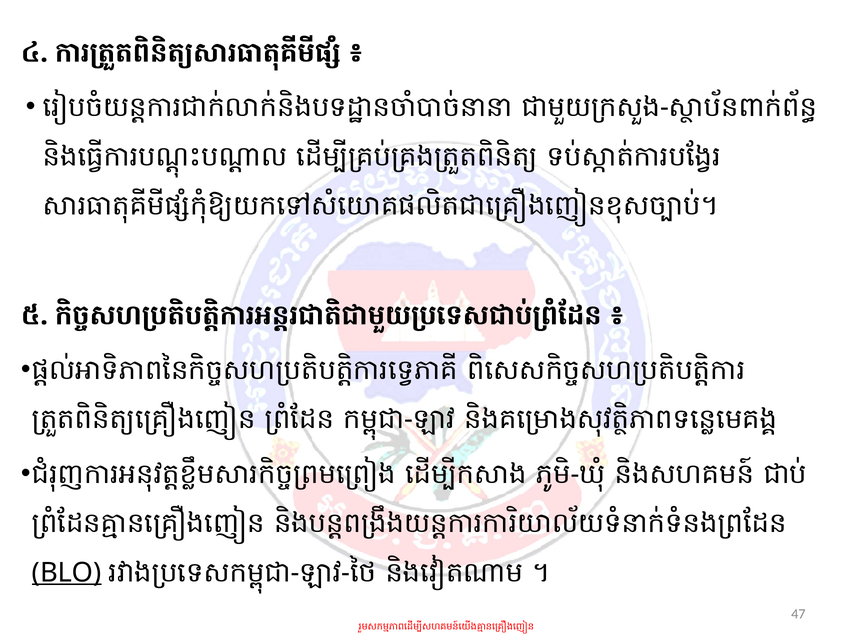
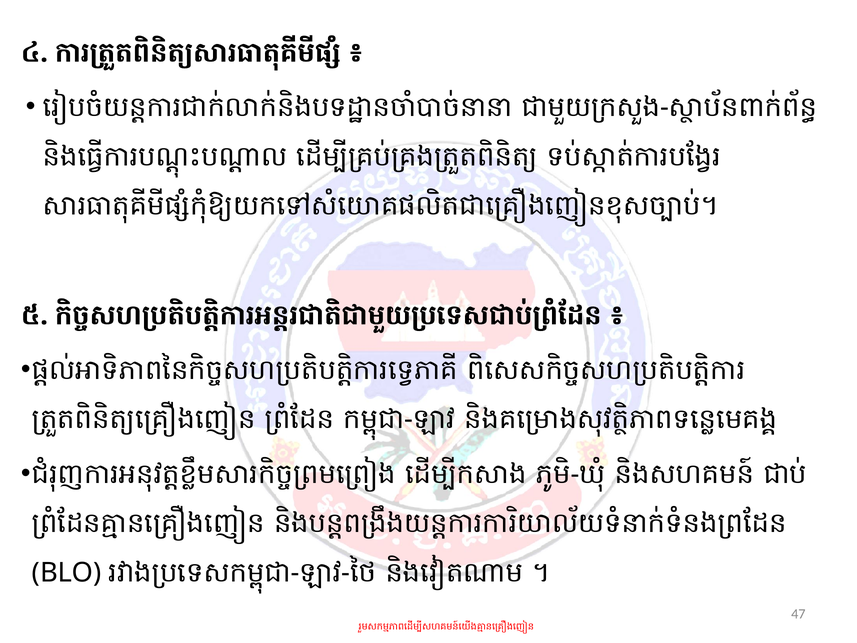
BLO underline: present -> none (67, 572)
